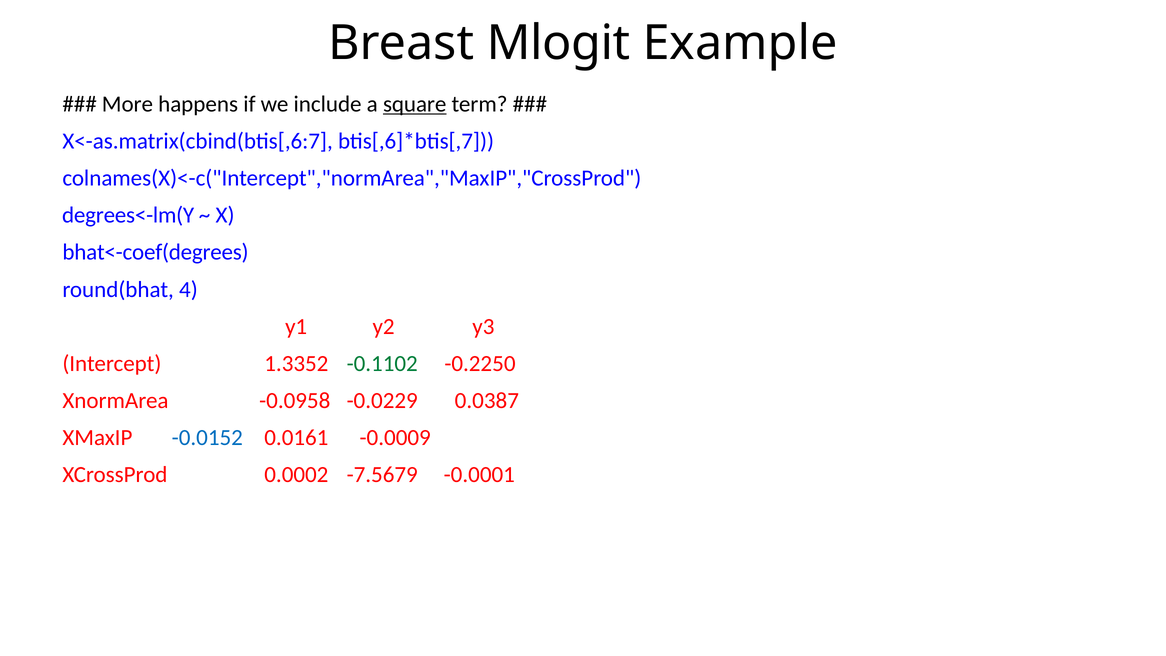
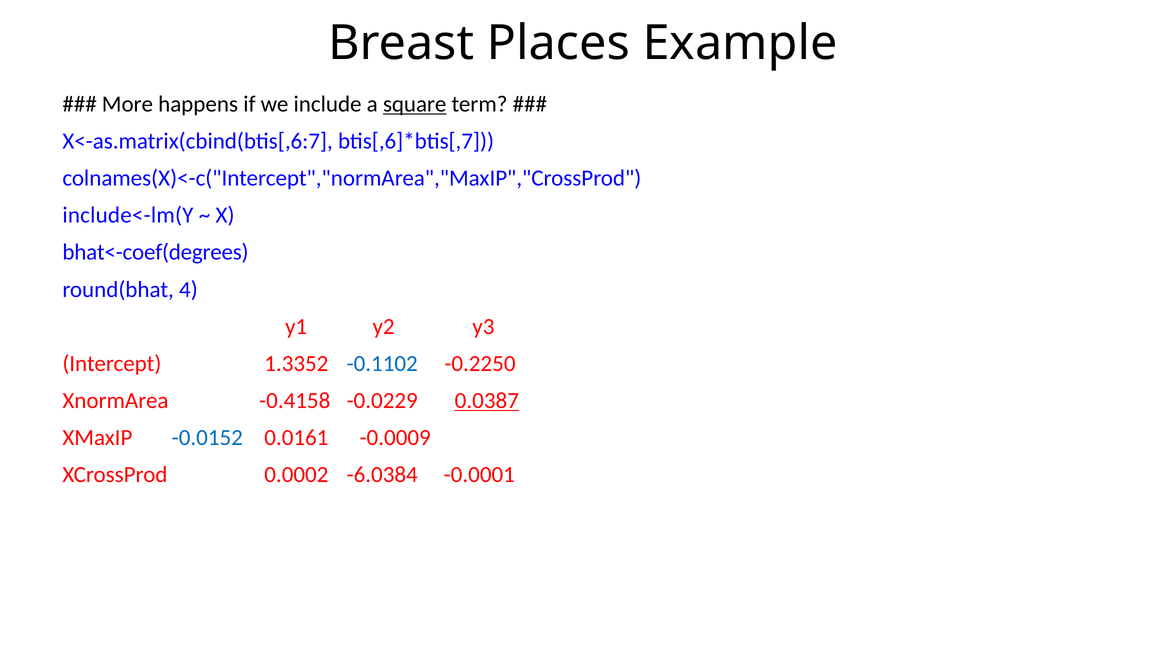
Mlogit: Mlogit -> Places (558, 43)
degrees<-lm(Y: degrees<-lm(Y -> include<-lm(Y (128, 215)
-0.1102 colour: green -> blue (382, 363)
-0.0958: -0.0958 -> -0.4158 (295, 400)
0.0387 underline: none -> present (487, 400)
-7.5679: -7.5679 -> -6.0384 (382, 475)
